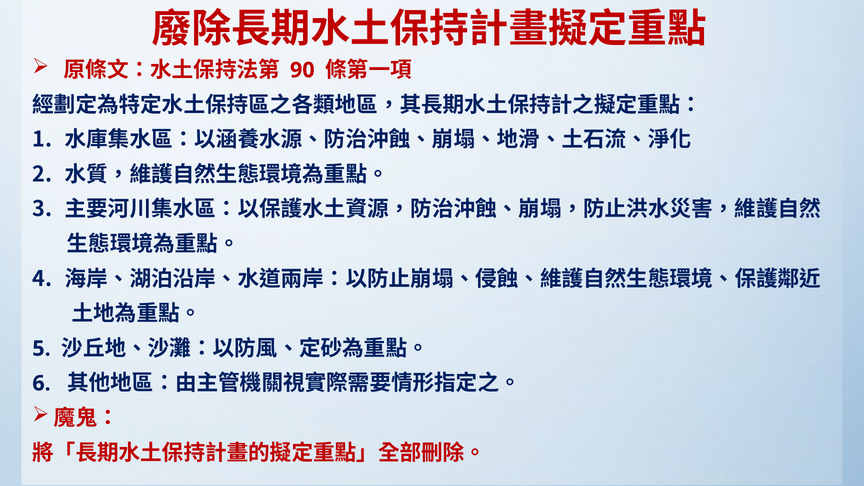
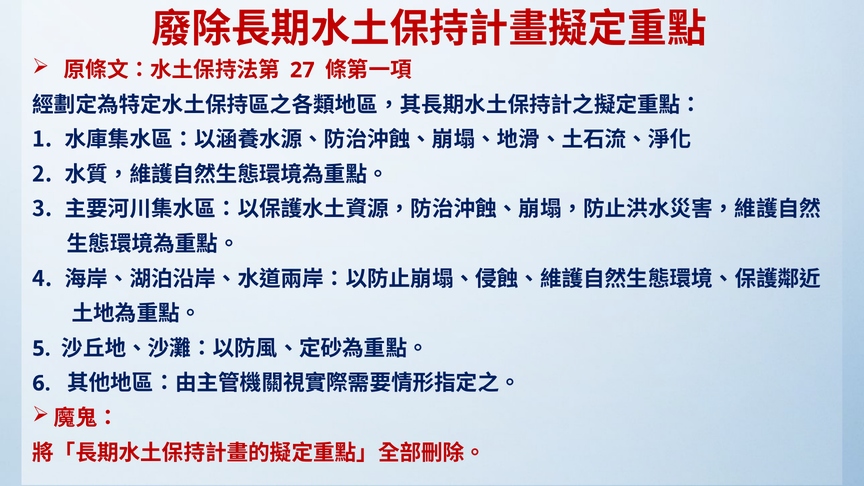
90: 90 -> 27 (302, 70)
